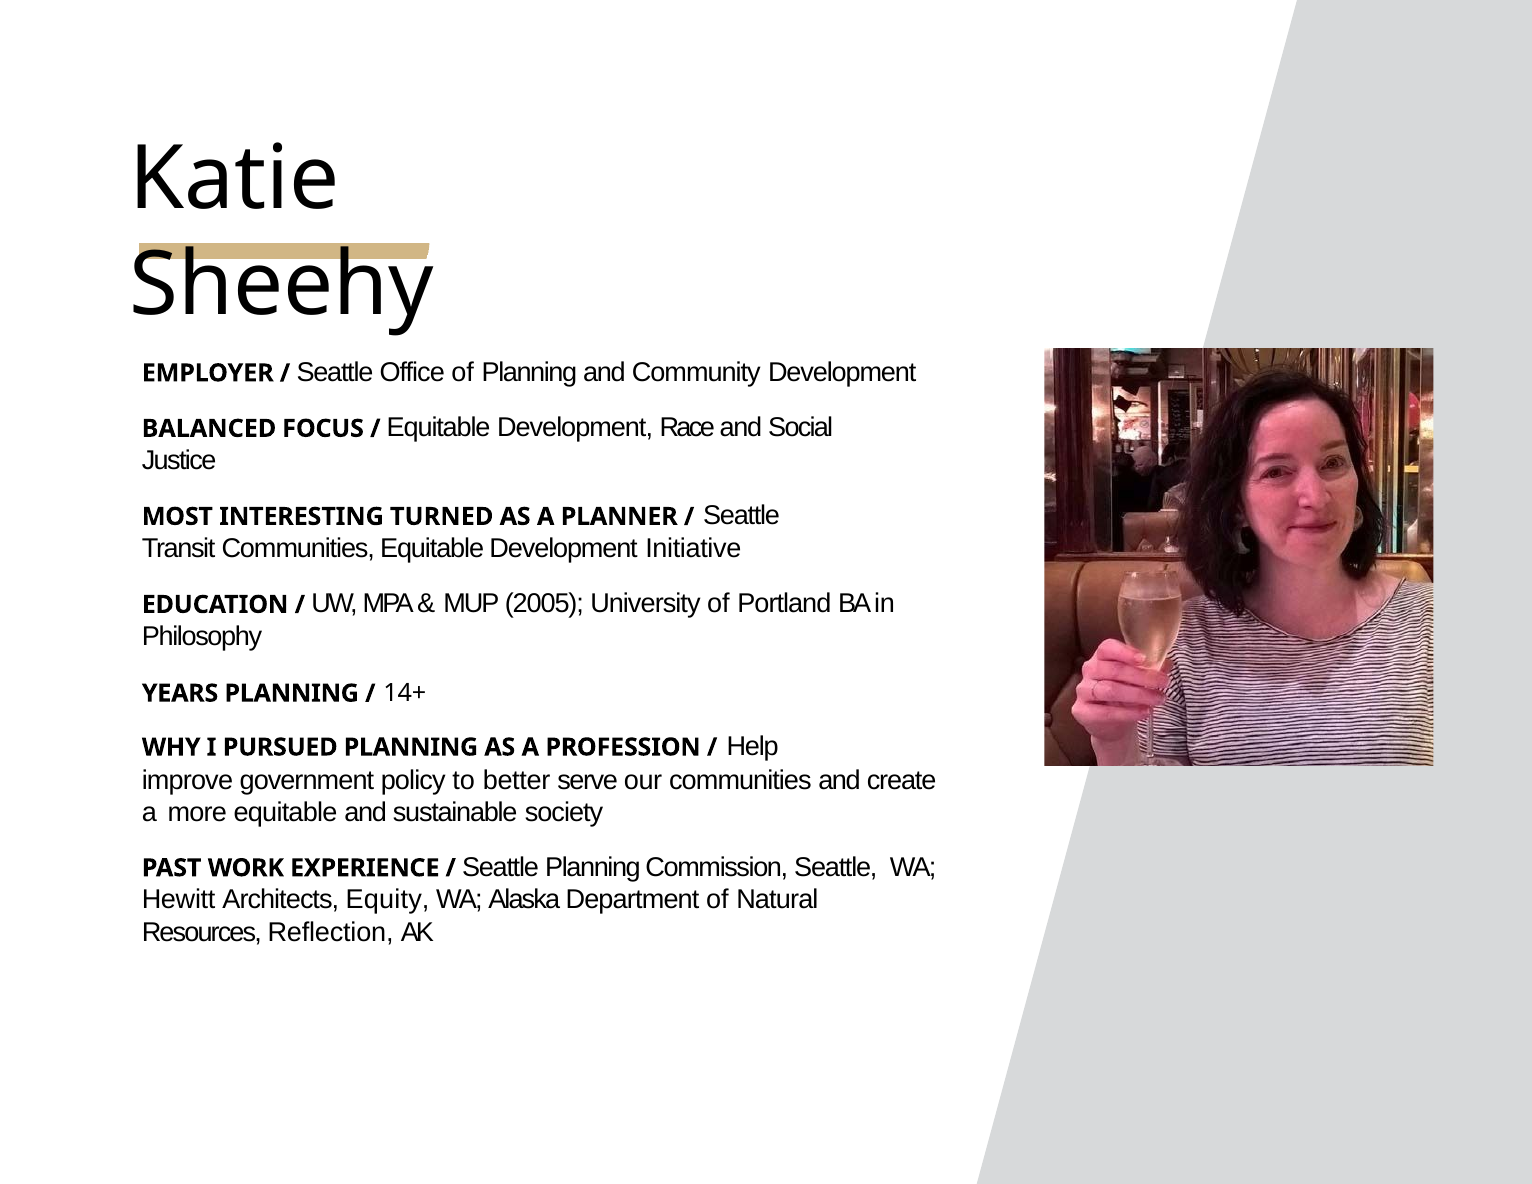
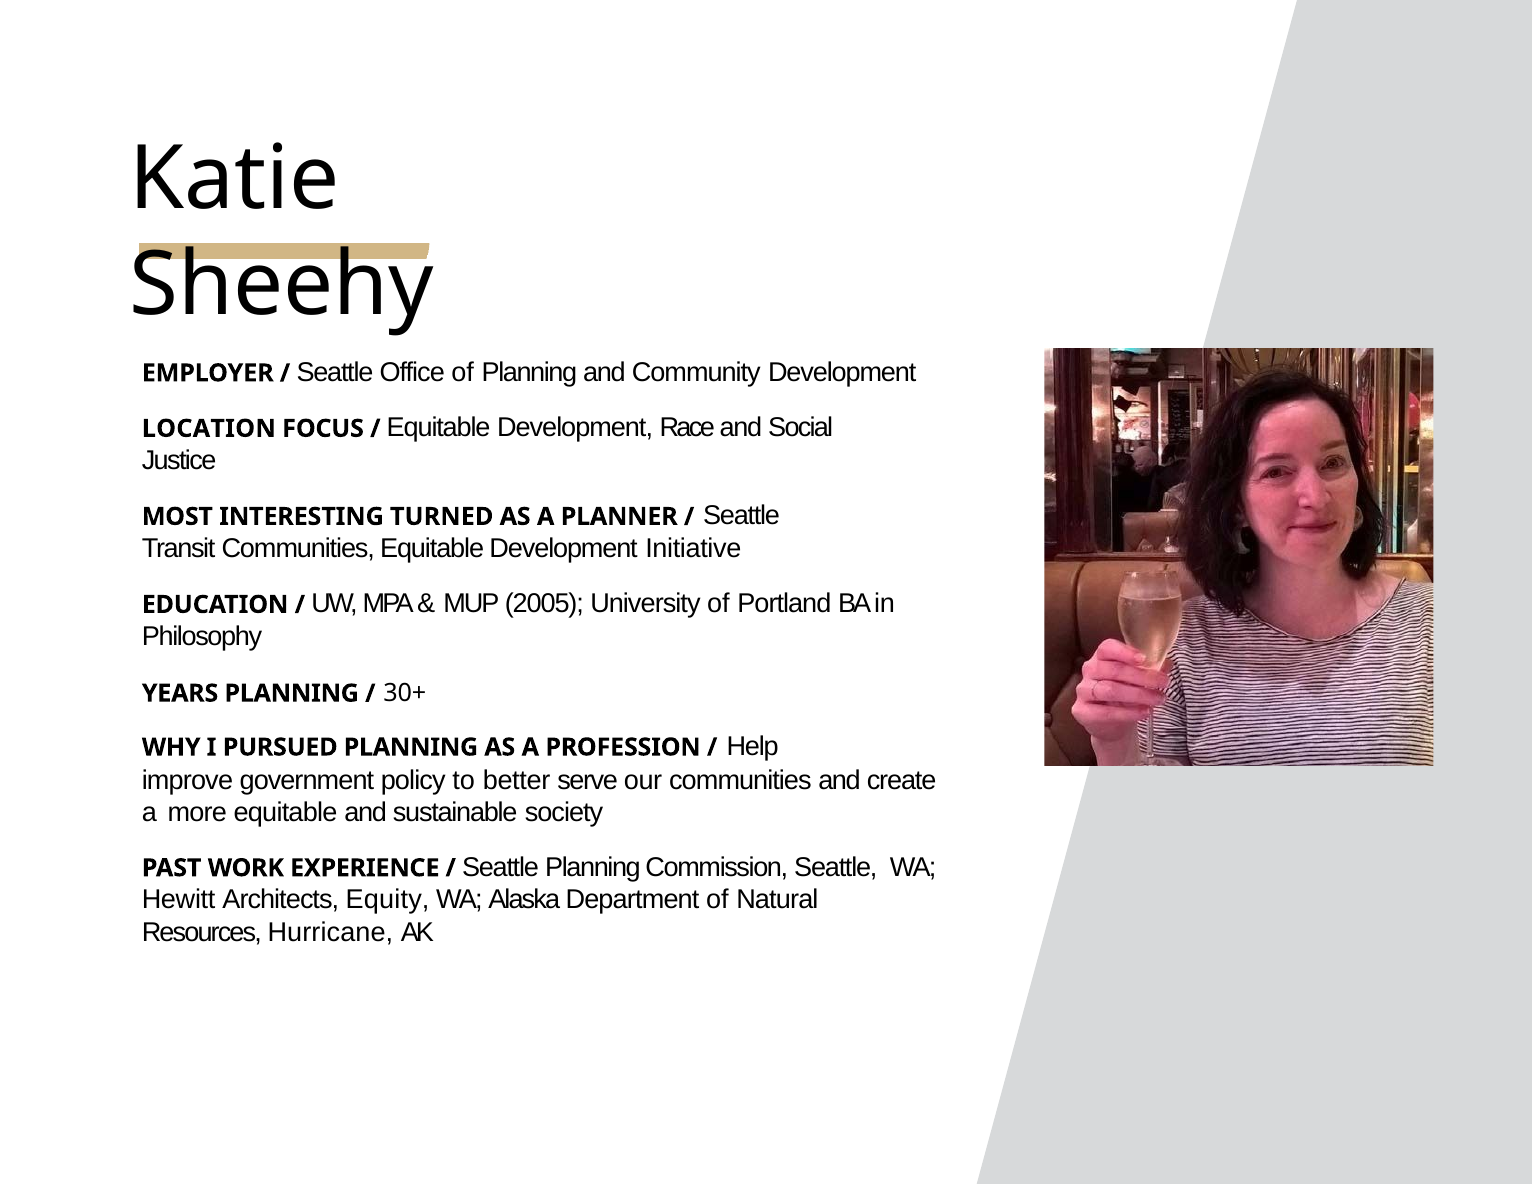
BALANCED: BALANCED -> LOCATION (209, 428)
14+: 14+ -> 30+ (405, 693)
Reflection: Reflection -> Hurricane (330, 932)
